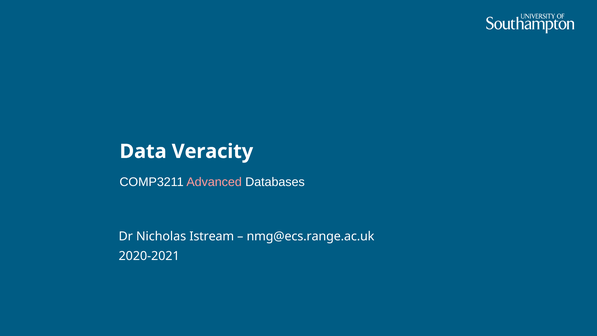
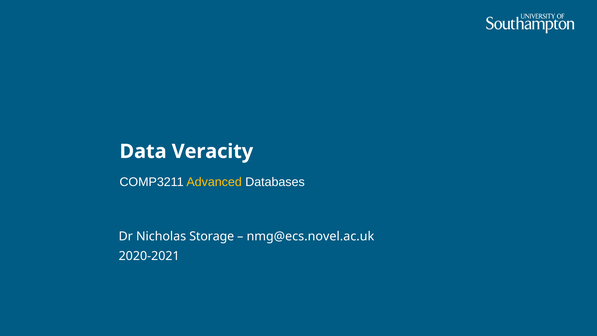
Advanced colour: pink -> yellow (214, 182)
Istream: Istream -> Storage (212, 236)
nmg@ecs.range.ac.uk: nmg@ecs.range.ac.uk -> nmg@ecs.novel.ac.uk (310, 236)
